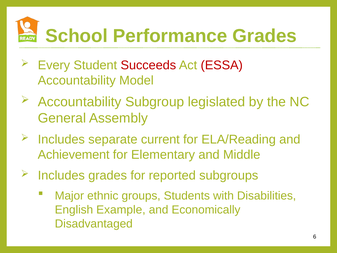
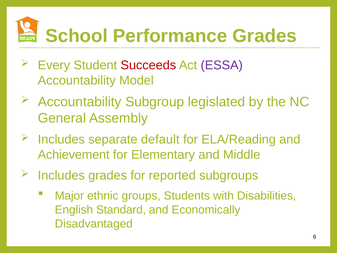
ESSA colour: red -> purple (222, 65)
current: current -> default (160, 139)
Example: Example -> Standard (121, 210)
